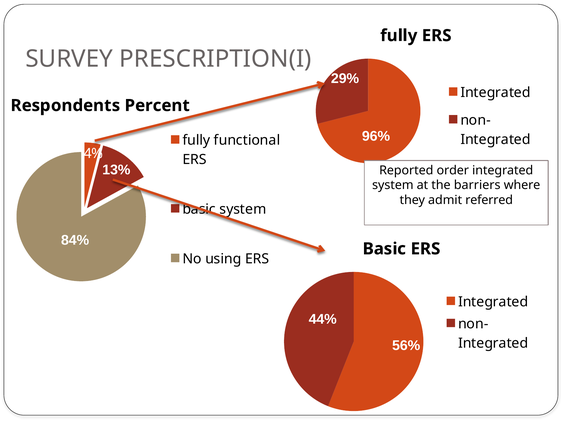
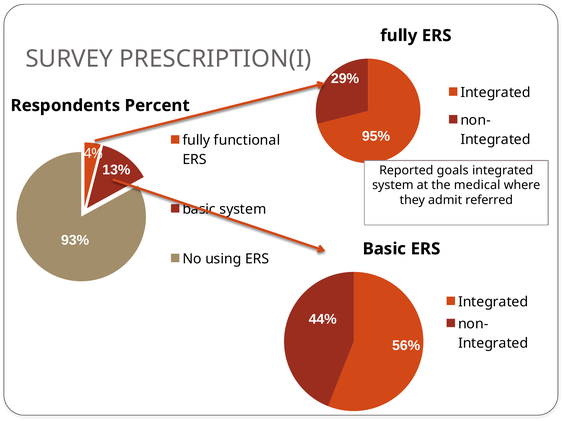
96%: 96% -> 95% (376, 136)
order: order -> goals (453, 170)
barriers: barriers -> medical (477, 185)
84%: 84% -> 93% (75, 241)
